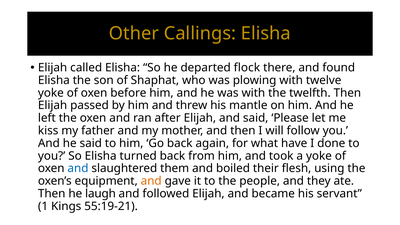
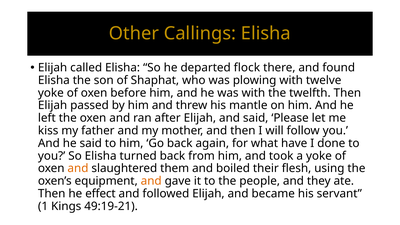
and colour: blue -> orange (78, 168)
laugh: laugh -> effect (100, 194)
55:19-21: 55:19-21 -> 49:19-21 (111, 206)
